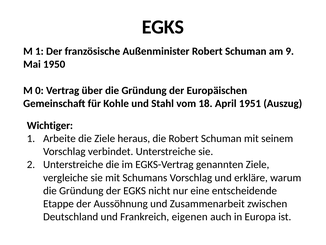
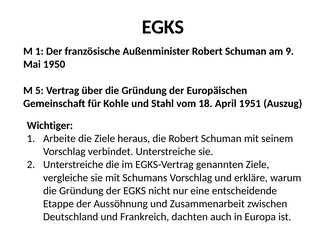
0: 0 -> 5 (39, 90)
eigenen: eigenen -> dachten (190, 216)
